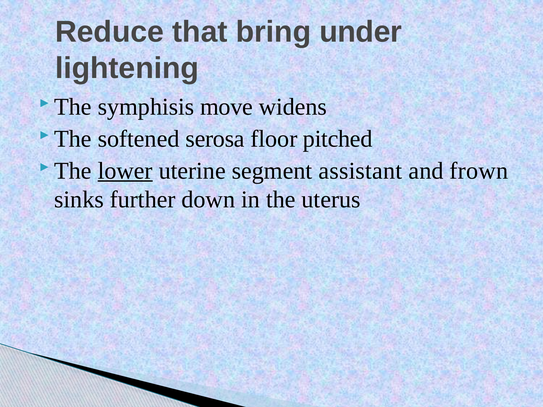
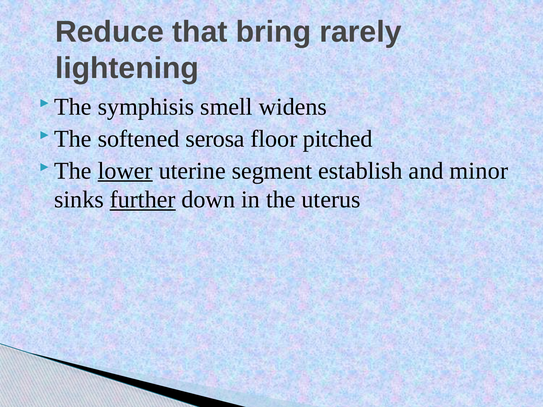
under: under -> rarely (360, 32)
move: move -> smell (226, 107)
assistant: assistant -> establish (360, 171)
frown: frown -> minor (479, 171)
further underline: none -> present (143, 200)
